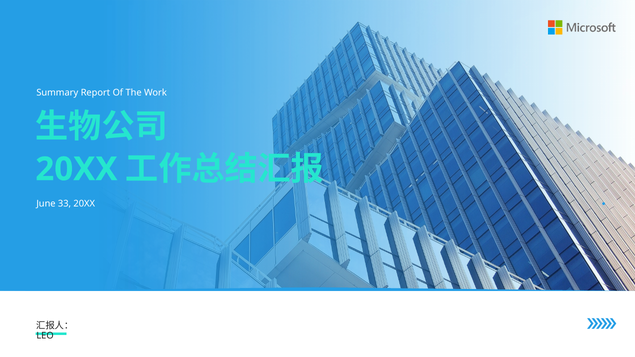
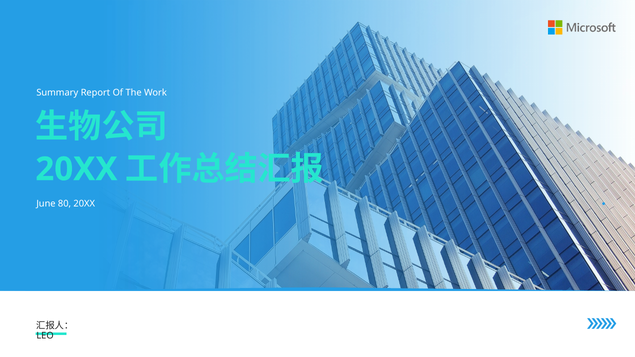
33: 33 -> 80 (65, 204)
